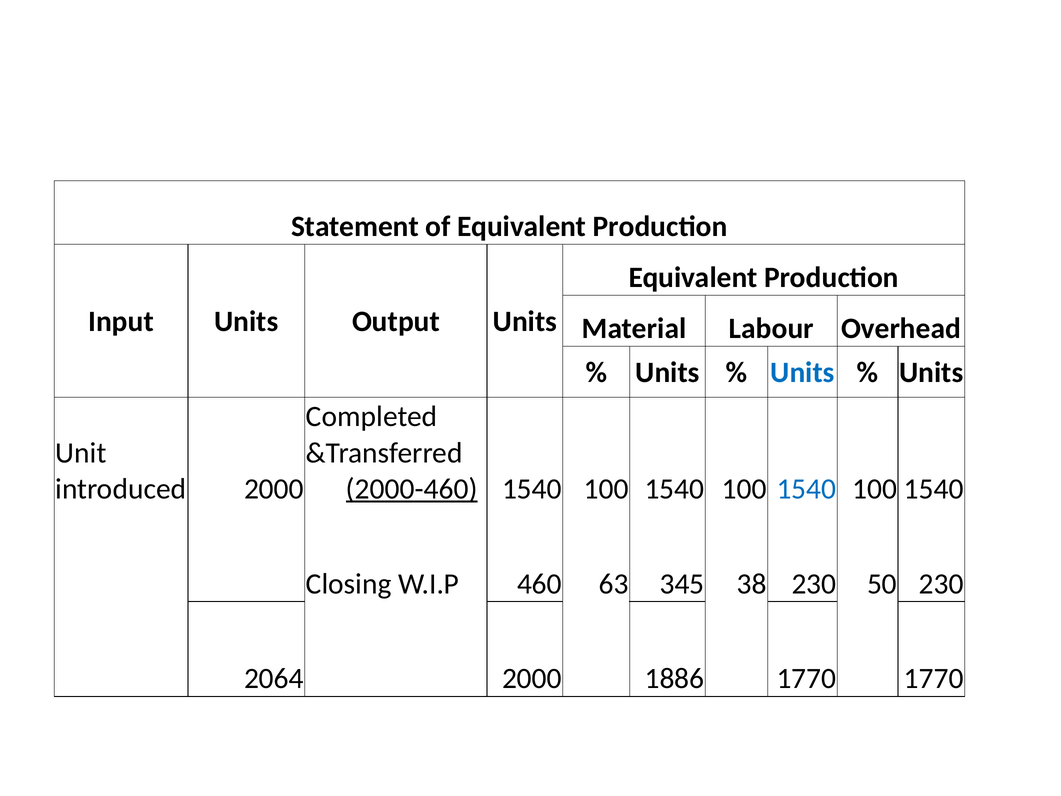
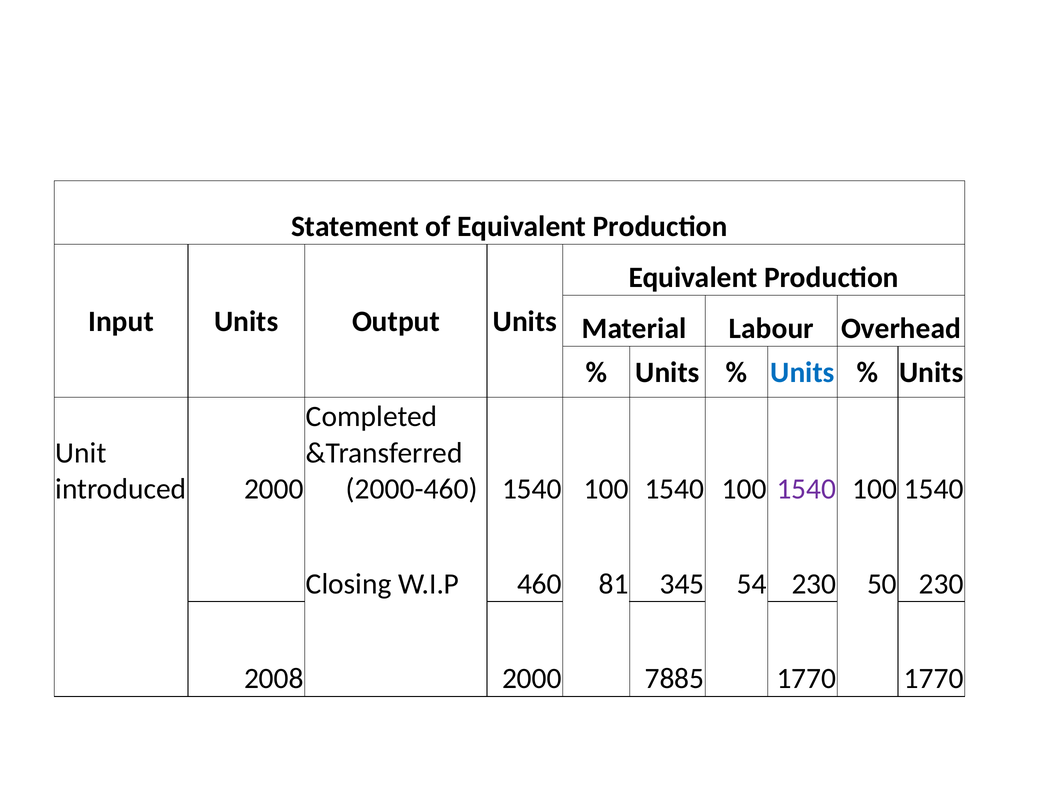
2000-460 underline: present -> none (412, 489)
1540 colour: blue -> purple (806, 489)
63: 63 -> 81 (614, 584)
38: 38 -> 54 (752, 584)
2064: 2064 -> 2008 (274, 679)
1886: 1886 -> 7885 (674, 679)
